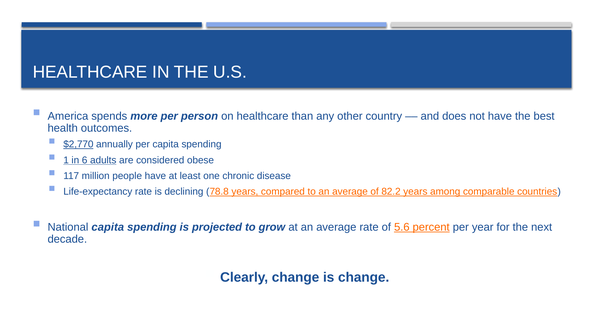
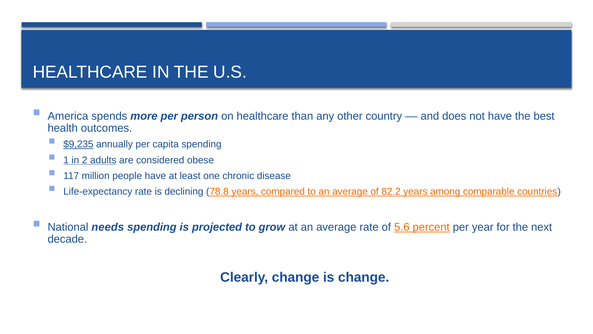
$2,770: $2,770 -> $9,235 (78, 144)
6: 6 -> 2 (85, 160)
National capita: capita -> needs (108, 227)
